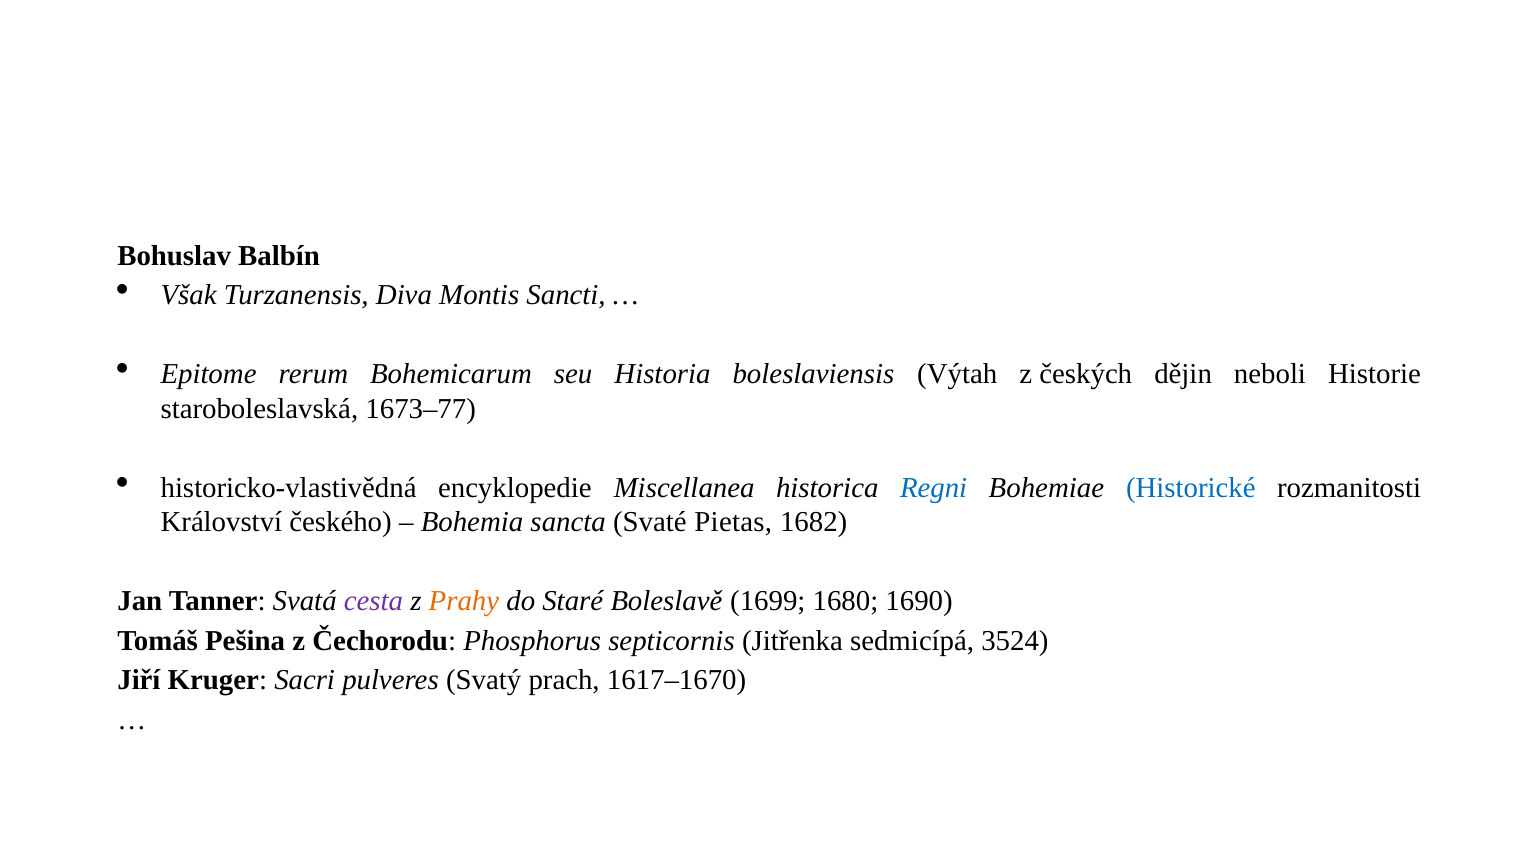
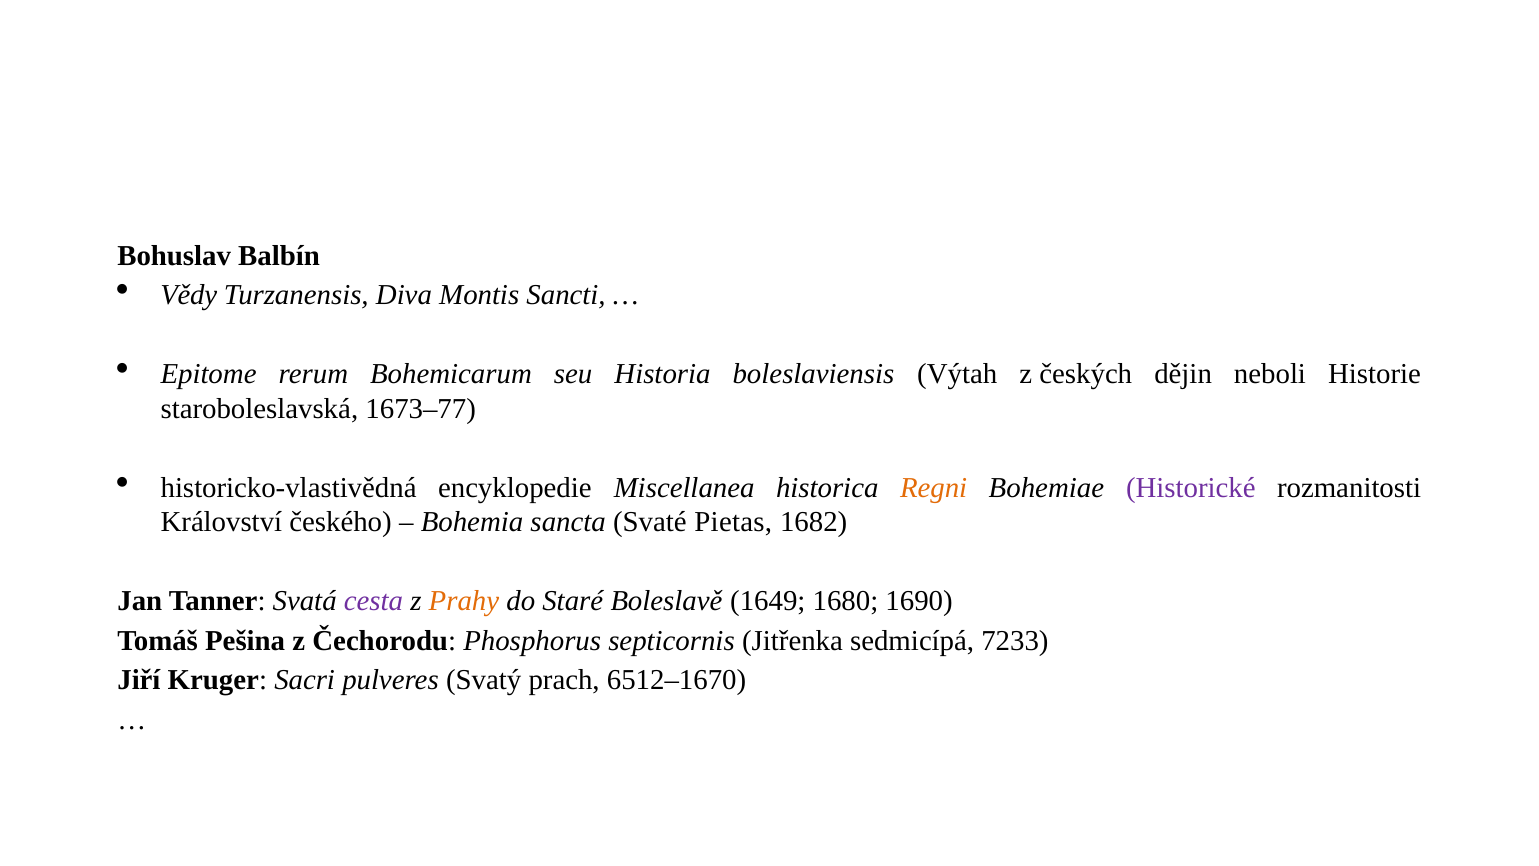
Však: Však -> Vědy (189, 295)
Regni colour: blue -> orange (934, 487)
Historické colour: blue -> purple (1191, 487)
1699: 1699 -> 1649 (768, 601)
3524: 3524 -> 7233 (1015, 640)
1617–1670: 1617–1670 -> 6512–1670 (677, 680)
